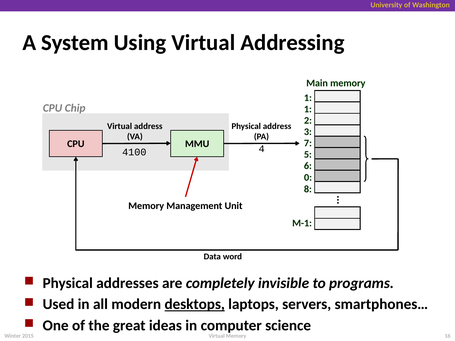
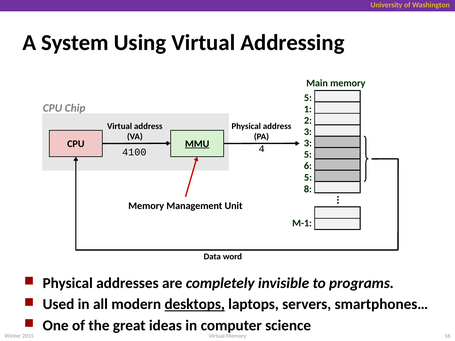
1: 1 -> 5 (308, 98)
7: 7 -> 3 (308, 143)
MMU underline: none -> present (197, 144)
0: 0 -> 5 (308, 177)
